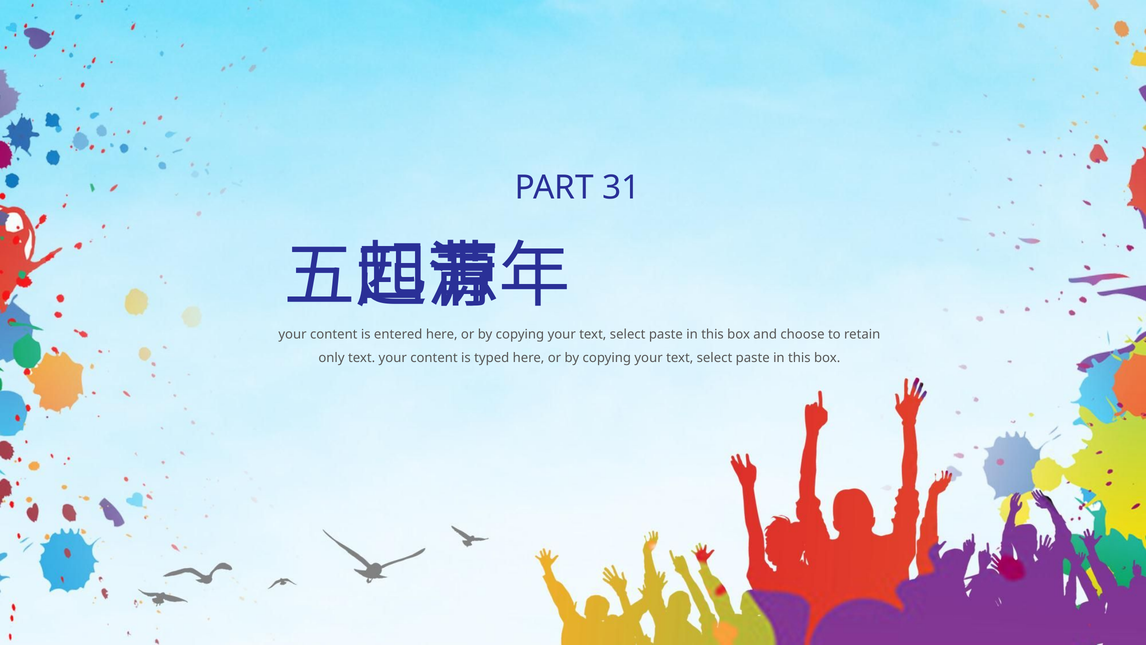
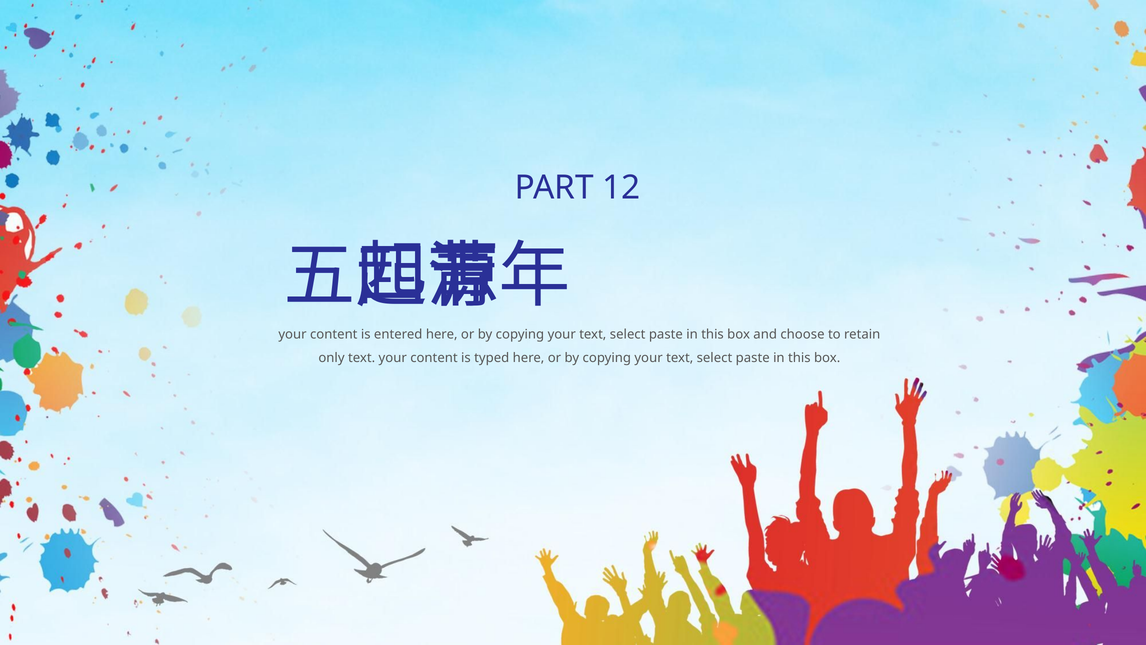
31: 31 -> 12 (621, 188)
